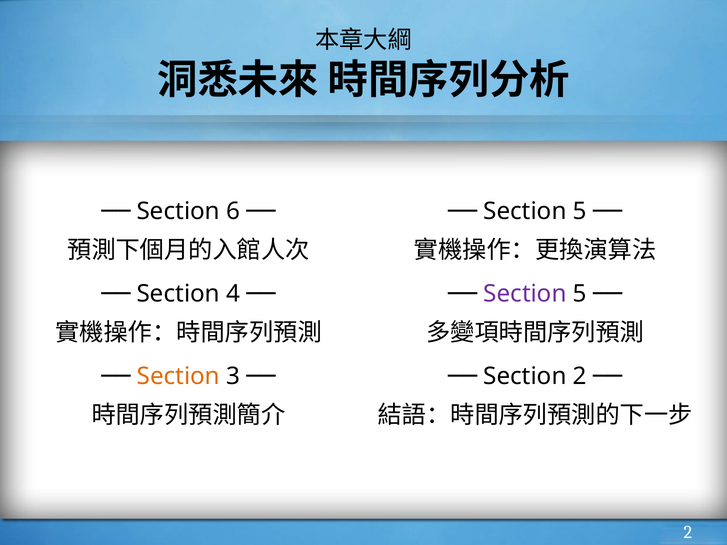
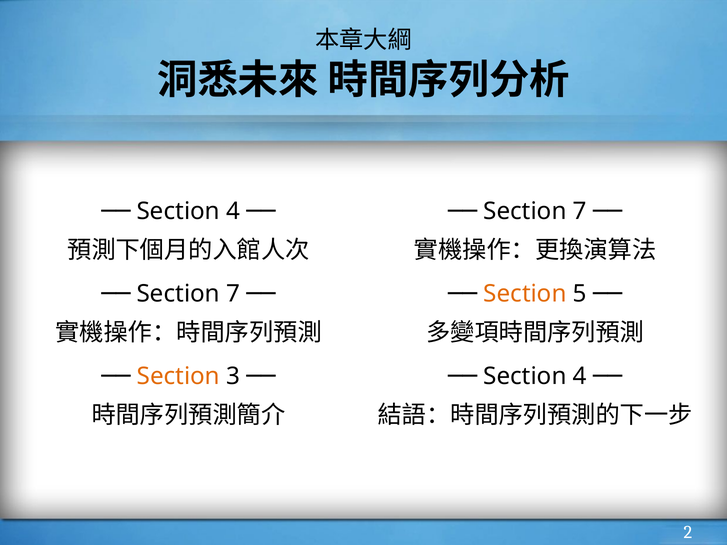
6: 6 -> 4 (233, 211)
5: 5 -> 7 (580, 211)
4: 4 -> 7 (233, 294)
Section colour: purple -> orange (525, 294)
2: 2 -> 4 (580, 376)
